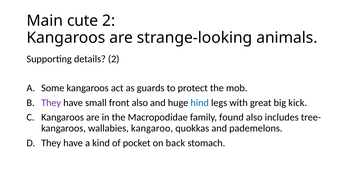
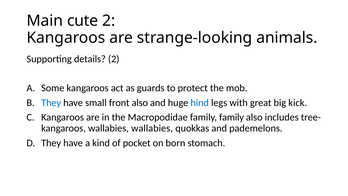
They colour: purple -> blue (51, 103)
family found: found -> family (232, 117)
wallabies kangaroo: kangaroo -> wallabies (152, 128)
back: back -> born (175, 143)
